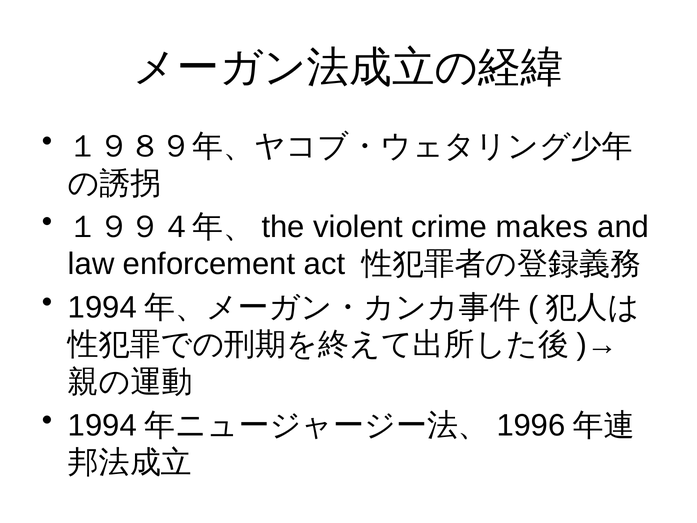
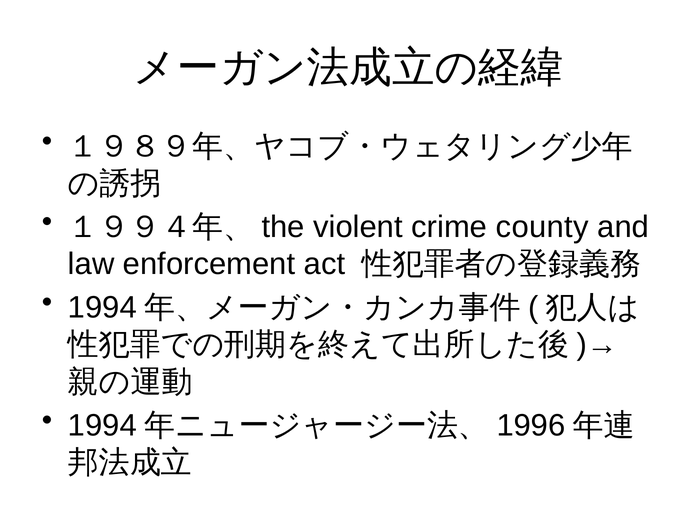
makes: makes -> county (542, 227)
